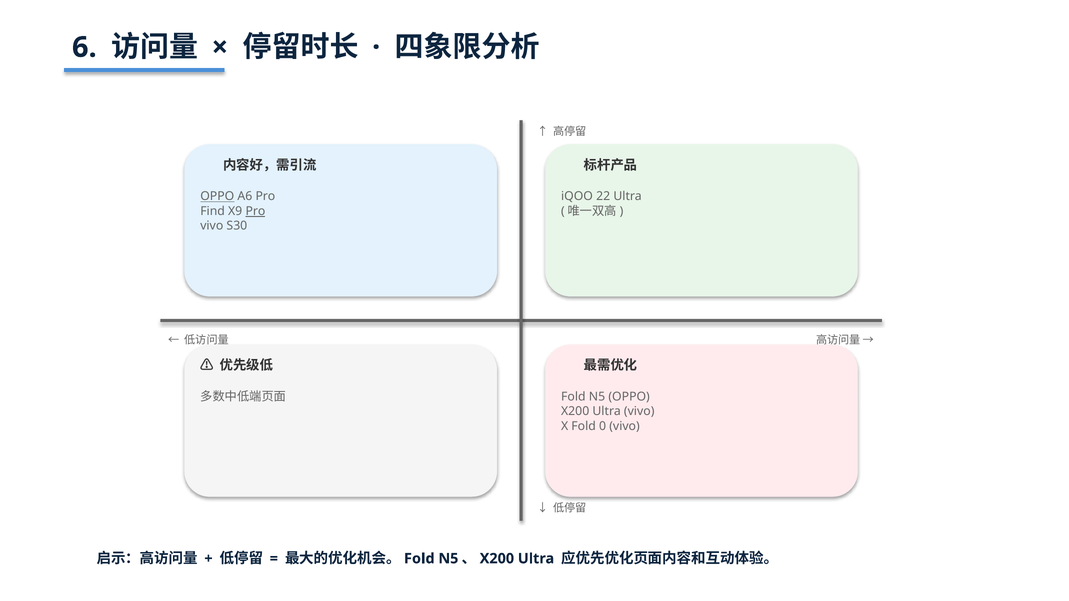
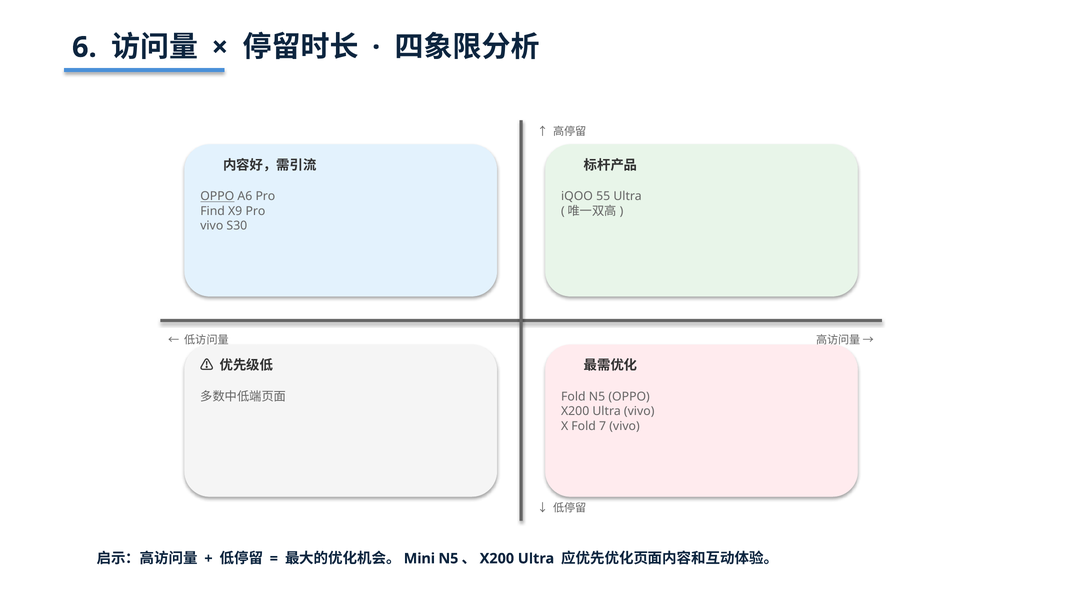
22: 22 -> 55 (603, 197)
Pro underline: present -> none (255, 211)
0: 0 -> 7 (603, 426)
Fold: Fold -> Mini (419, 559)
